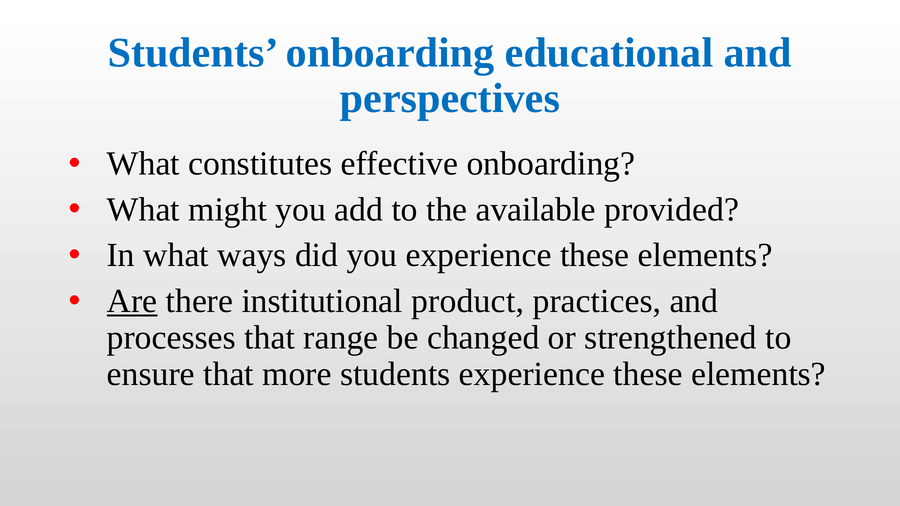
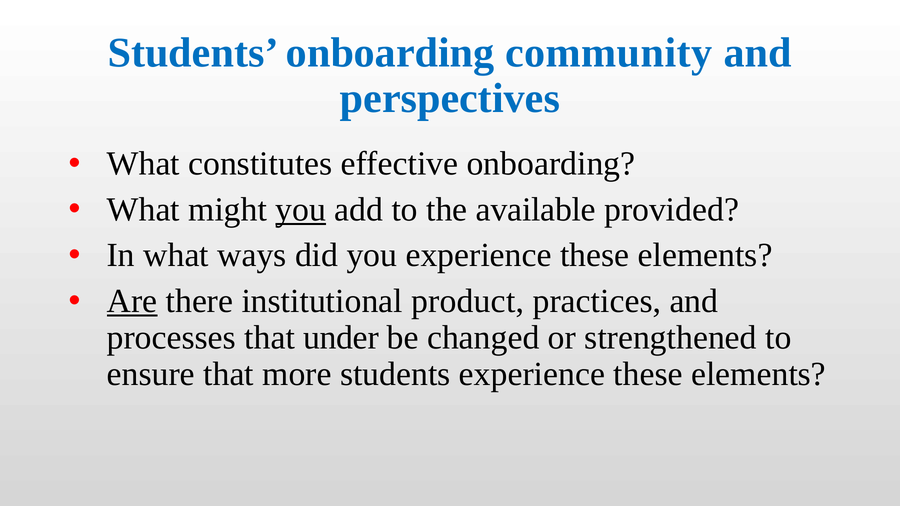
educational: educational -> community (609, 53)
you underline: none -> present (301, 210)
range: range -> under (341, 338)
